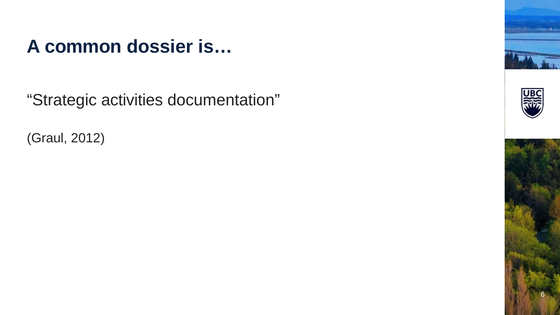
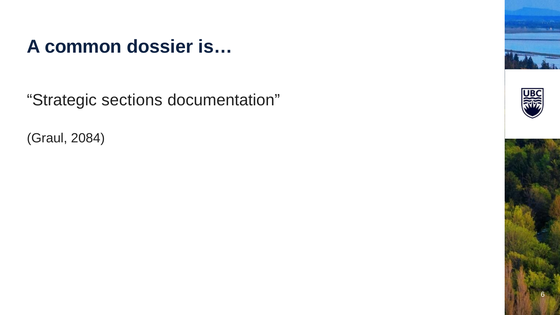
activities: activities -> sections (132, 100)
2012: 2012 -> 2084 (88, 138)
